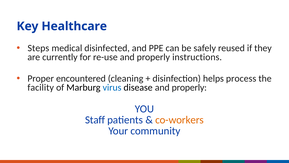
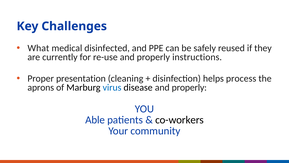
Healthcare: Healthcare -> Challenges (74, 26)
Steps: Steps -> What (38, 48)
encountered: encountered -> presentation (81, 78)
facility: facility -> aprons (41, 87)
Staff: Staff -> Able (95, 120)
co-workers colour: orange -> black (179, 120)
